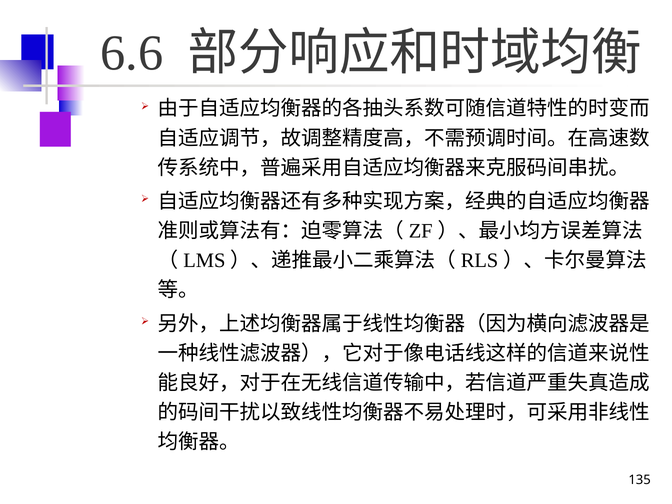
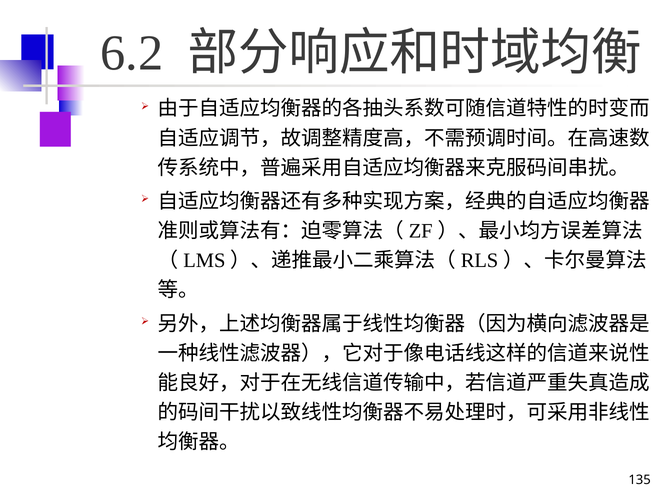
6.6: 6.6 -> 6.2 (132, 53)
